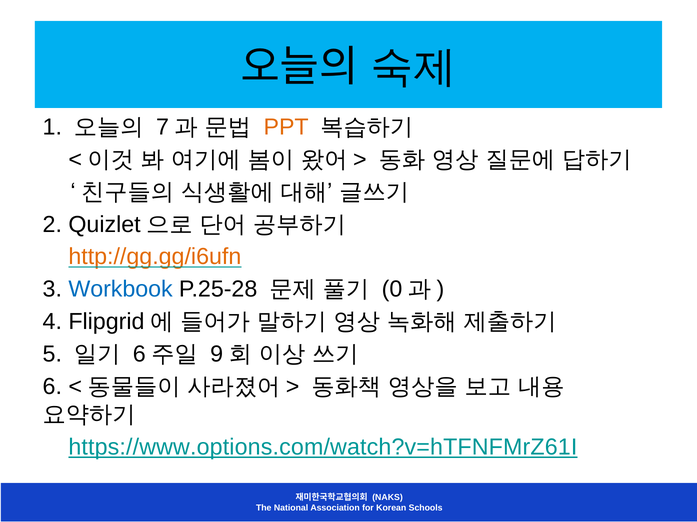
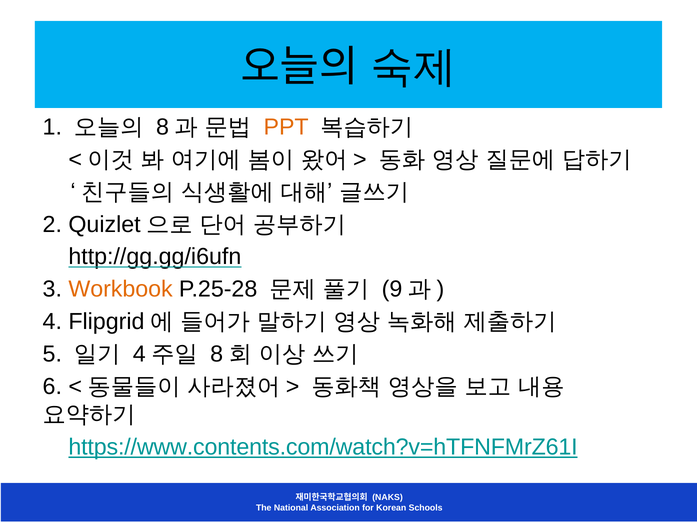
7: 7 -> 8 (162, 127)
http://gg.gg/i6ufn colour: orange -> black (155, 257)
Workbook colour: blue -> orange (121, 290)
0: 0 -> 9 (392, 290)
6: 6 -> 4 (139, 355)
9: 9 -> 8 (217, 355)
https://www.options.com/watch?v=hTFNFMrZ61I: https://www.options.com/watch?v=hTFNFMrZ61I -> https://www.contents.com/watch?v=hTFNFMrZ61I (323, 448)
